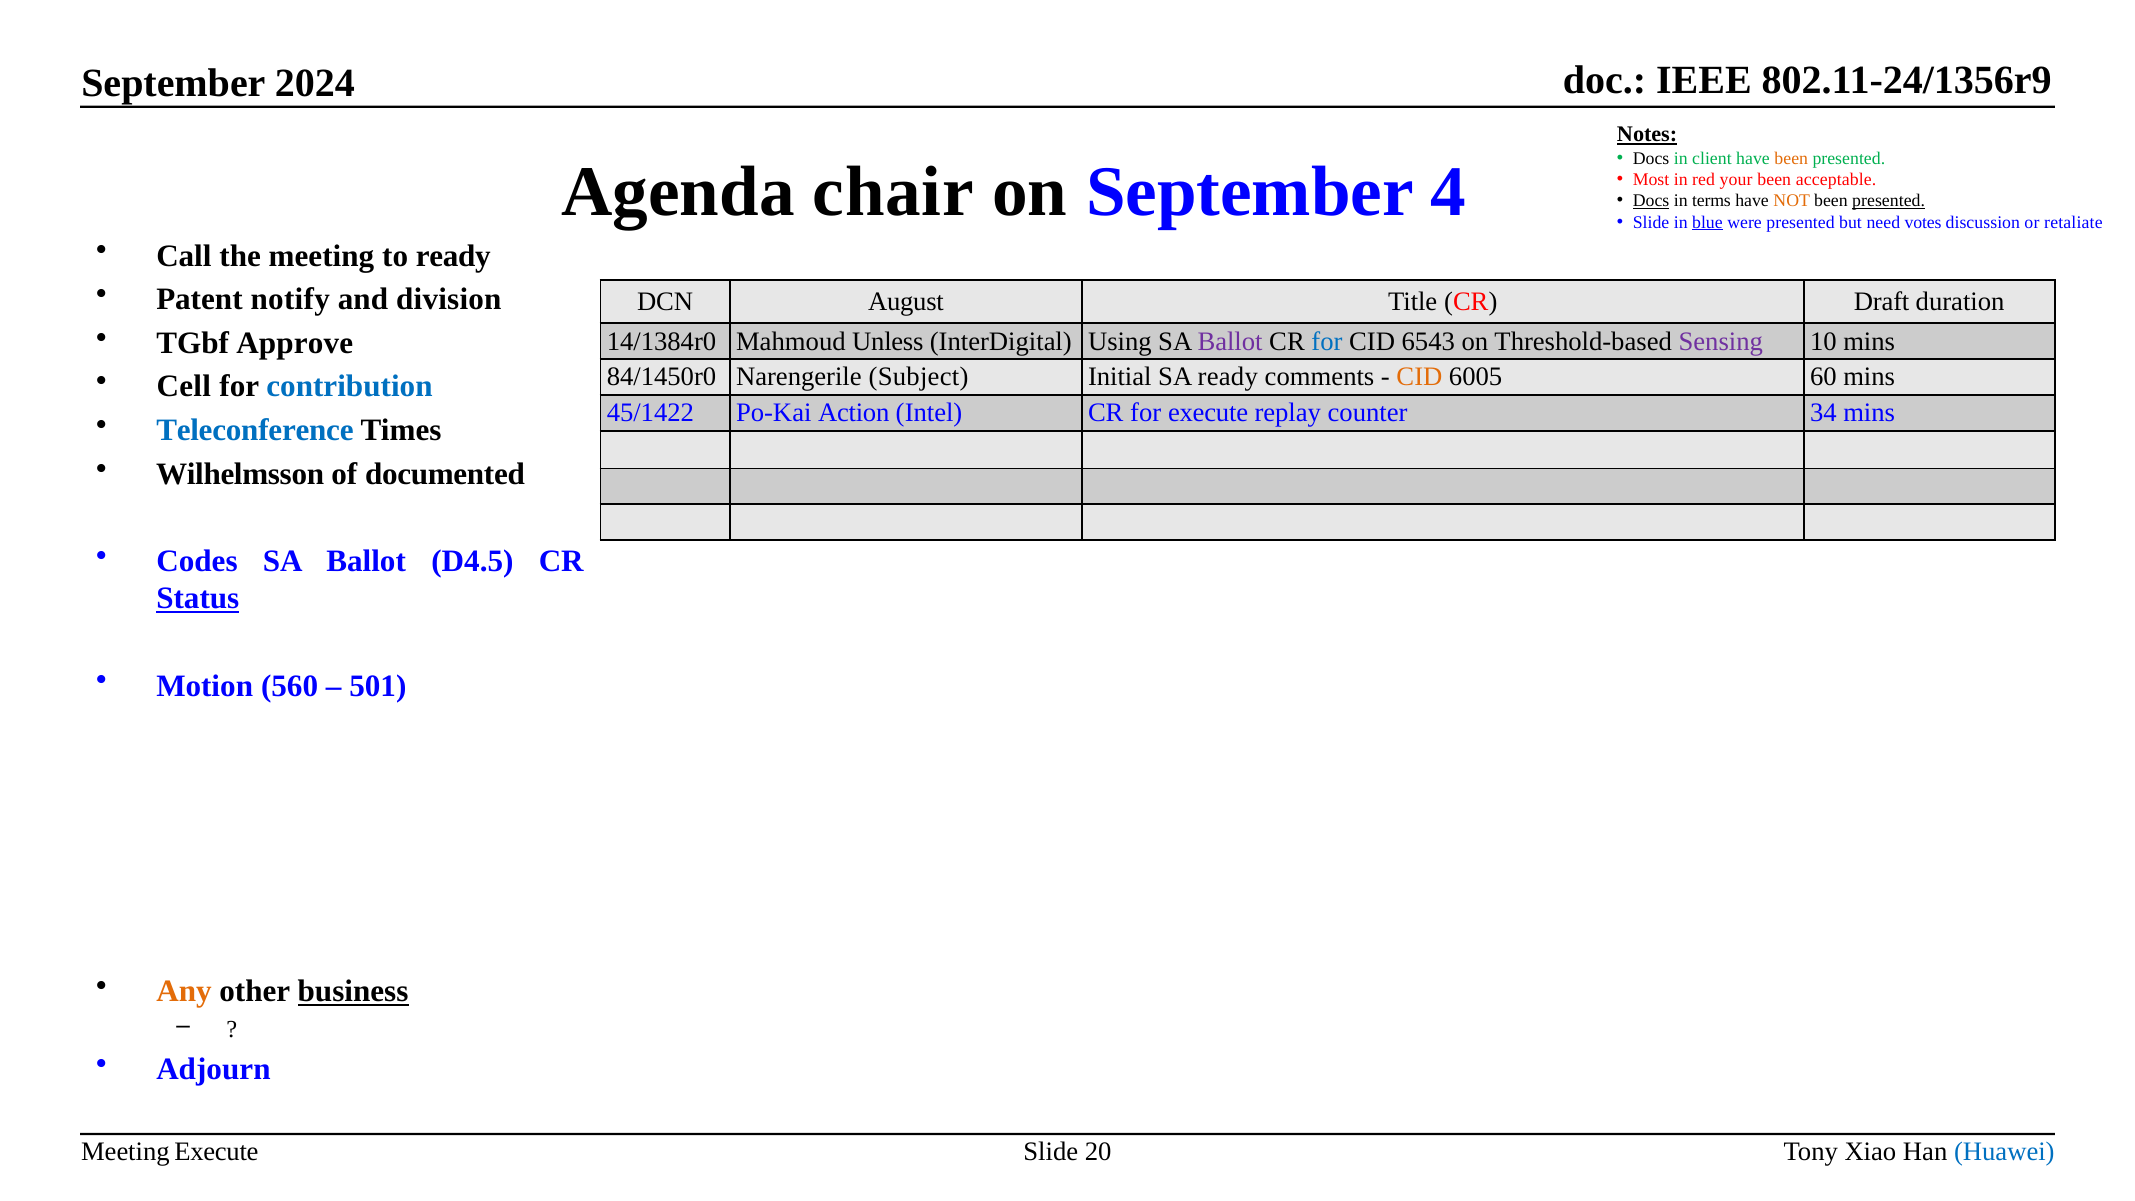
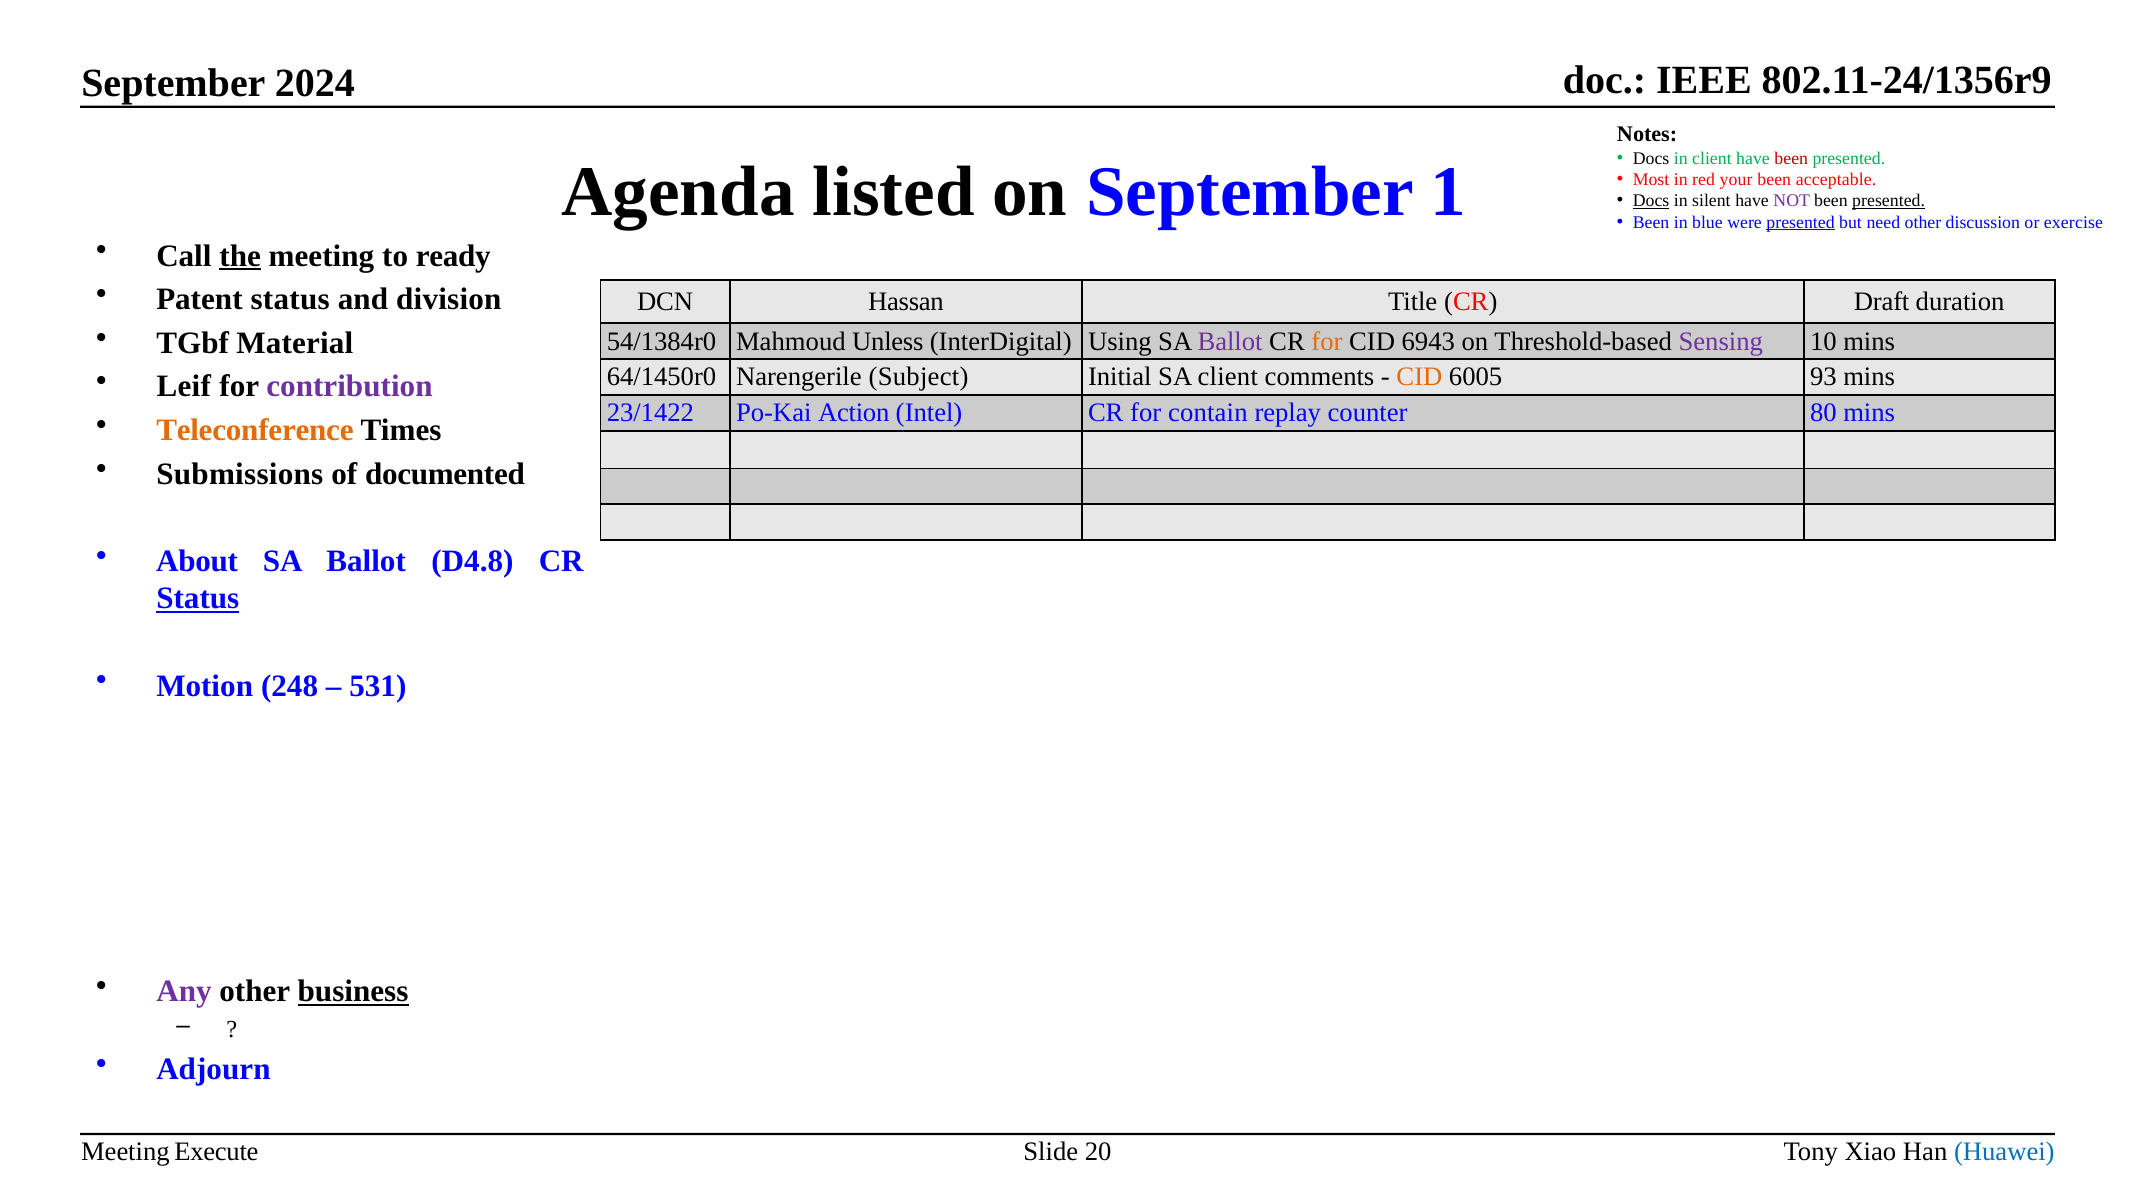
Notes underline: present -> none (1647, 134)
been colour: orange -> red (1791, 158)
chair: chair -> listed (894, 192)
4: 4 -> 1 (1448, 192)
terms: terms -> silent (1711, 201)
NOT colour: orange -> purple (1792, 201)
Slide: Slide -> Been (1651, 222)
blue underline: present -> none (1707, 222)
presented underline: none -> present (1801, 222)
need votes: votes -> other (1923, 222)
retaliate: retaliate -> exercise (2073, 222)
the underline: none -> present (240, 256)
Patent notify: notify -> status (290, 299)
August: August -> Hassan (906, 302)
Approve: Approve -> Material (295, 343)
14/1384r0: 14/1384r0 -> 54/1384r0 (662, 341)
for colour: blue -> orange (1327, 341)
6543: 6543 -> 6943 (1428, 341)
84/1450r0: 84/1450r0 -> 64/1450r0 (662, 377)
SA ready: ready -> client (1228, 377)
60: 60 -> 93 (1823, 377)
Cell: Cell -> Leif (184, 387)
contribution colour: blue -> purple (349, 387)
45/1422: 45/1422 -> 23/1422 (650, 413)
for execute: execute -> contain (1208, 413)
34: 34 -> 80 (1823, 413)
Teleconference colour: blue -> orange (255, 430)
Wilhelmsson: Wilhelmsson -> Submissions (240, 474)
Codes: Codes -> About (197, 561)
D4.5: D4.5 -> D4.8 (472, 561)
560: 560 -> 248 (290, 686)
501: 501 -> 531 (378, 686)
Any colour: orange -> purple (184, 991)
